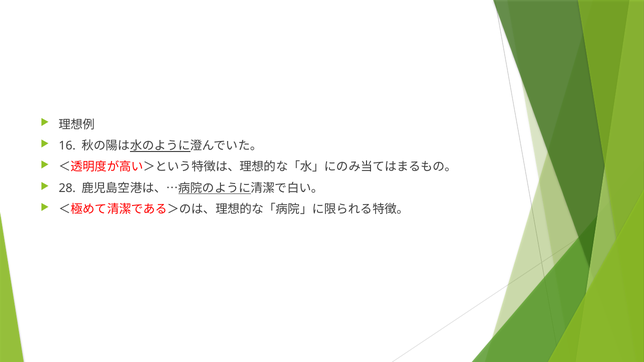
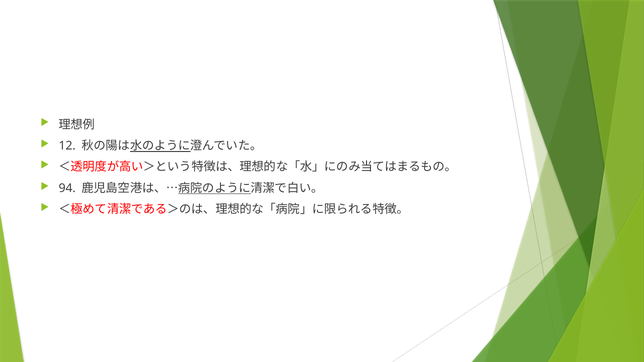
16: 16 -> 12 (67, 146)
28: 28 -> 94 (67, 188)
